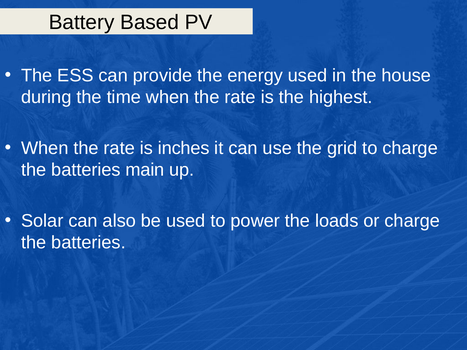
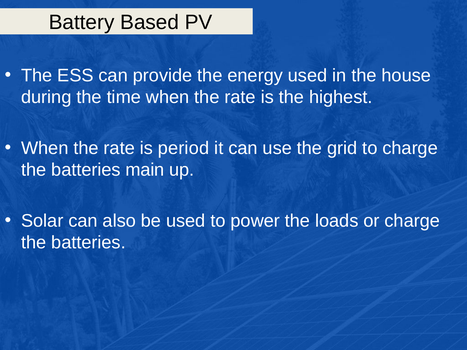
inches: inches -> period (184, 148)
